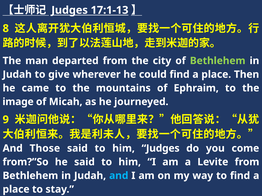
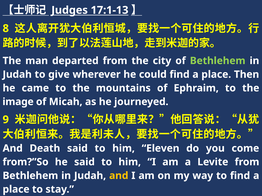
Those: Those -> Death (45, 149)
him Judges: Judges -> Eleven (161, 149)
and colour: light blue -> yellow (119, 176)
